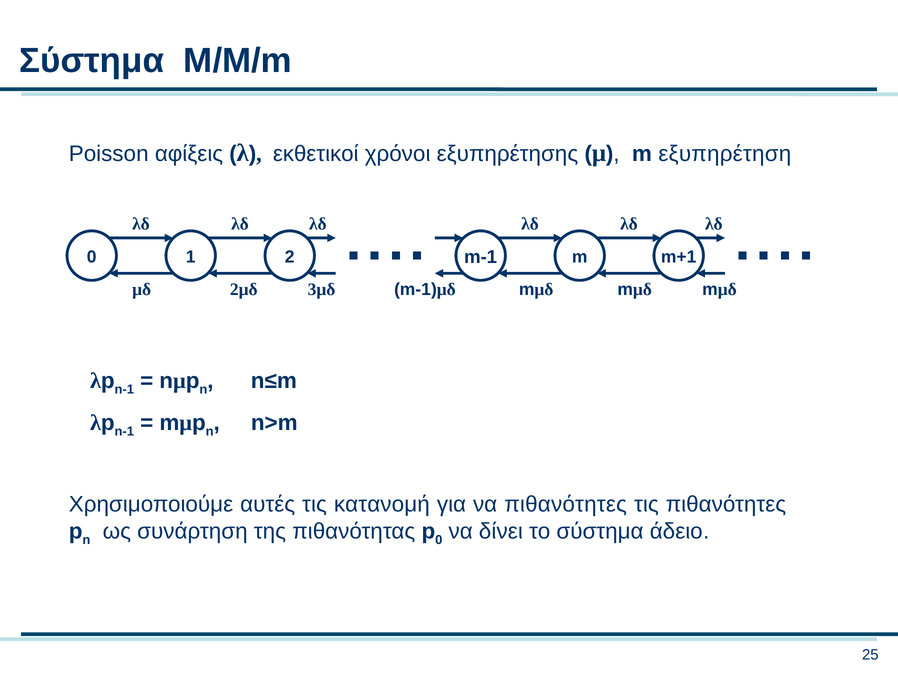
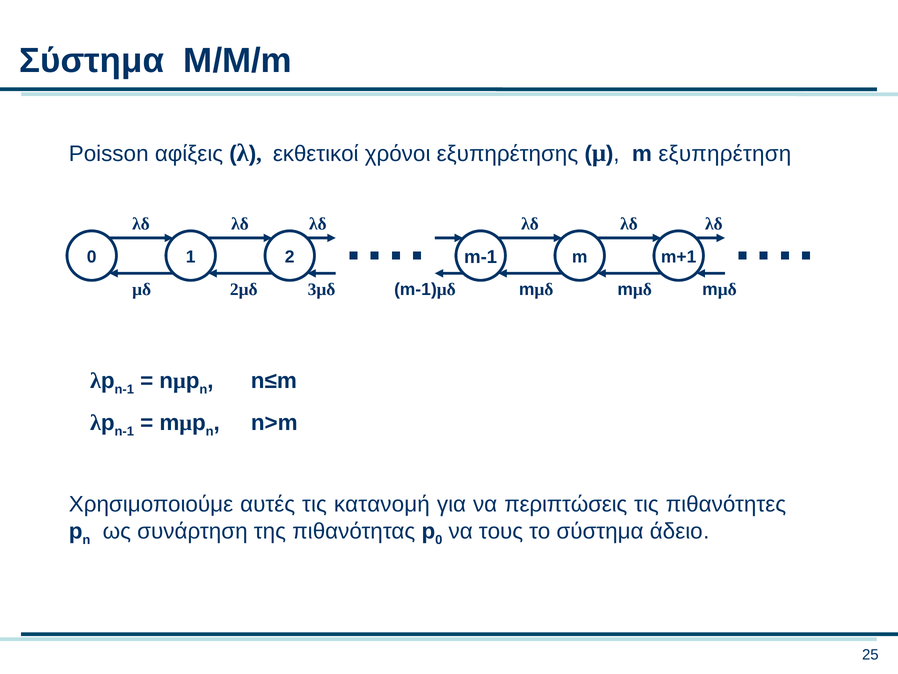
να πιθανότητες: πιθανότητες -> περιπτώσεις (566, 504)
δίνει: δίνει -> τους (501, 531)
